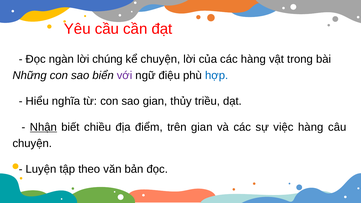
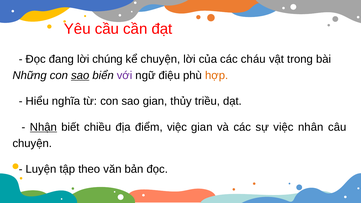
ngàn: ngàn -> đang (61, 59)
các hàng: hàng -> cháu (253, 59)
sao underline: none -> present (80, 75)
hợp colour: blue -> orange (217, 75)
điểm trên: trên -> việc (177, 127)
việc hàng: hàng -> nhân (311, 127)
